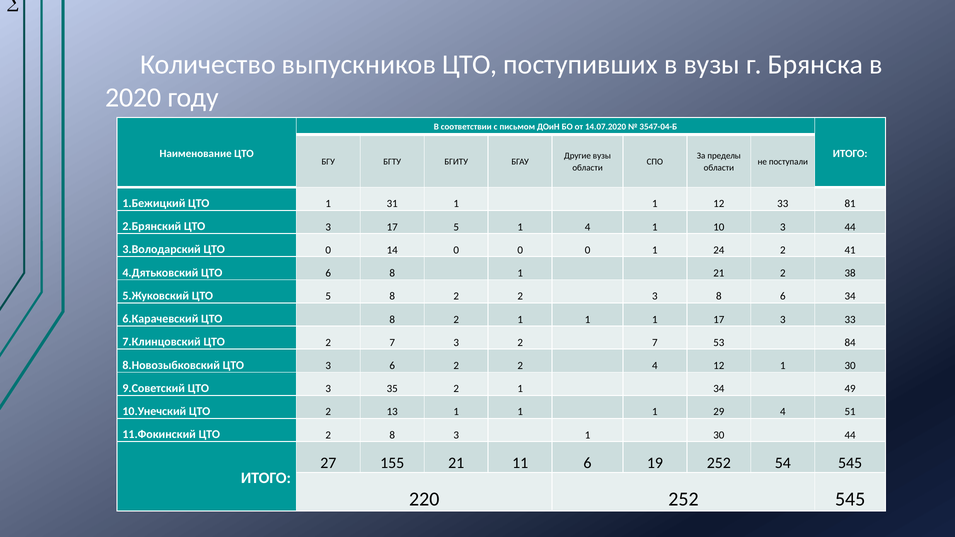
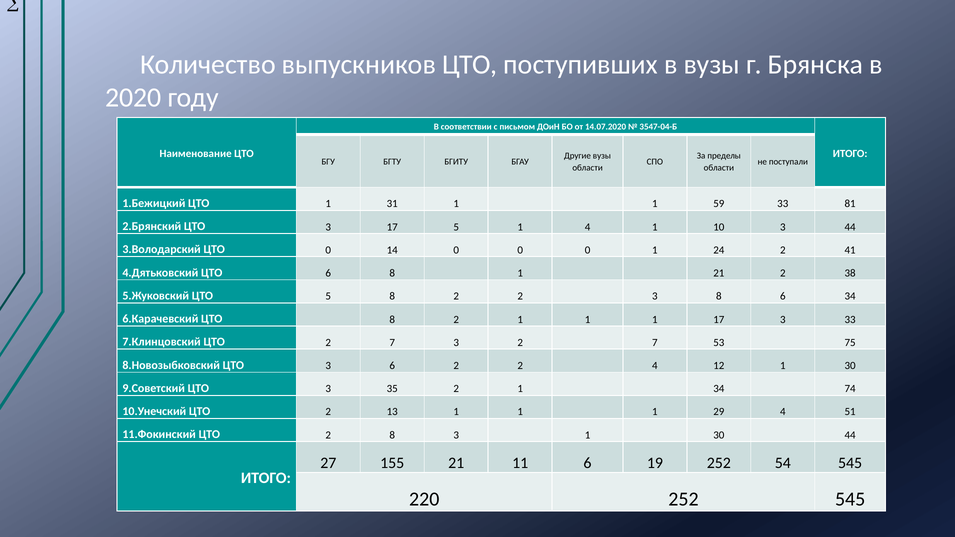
1 12: 12 -> 59 (719, 204)
84: 84 -> 75 (850, 343)
49: 49 -> 74 (850, 389)
